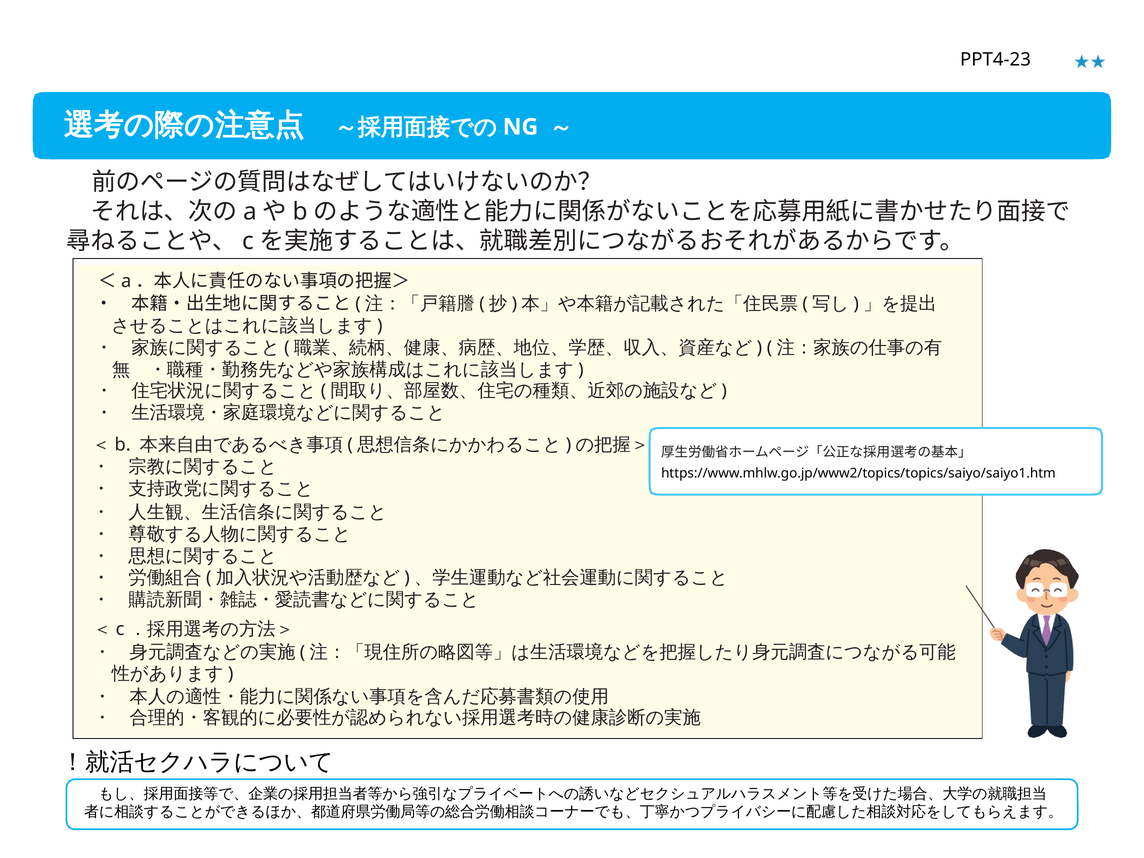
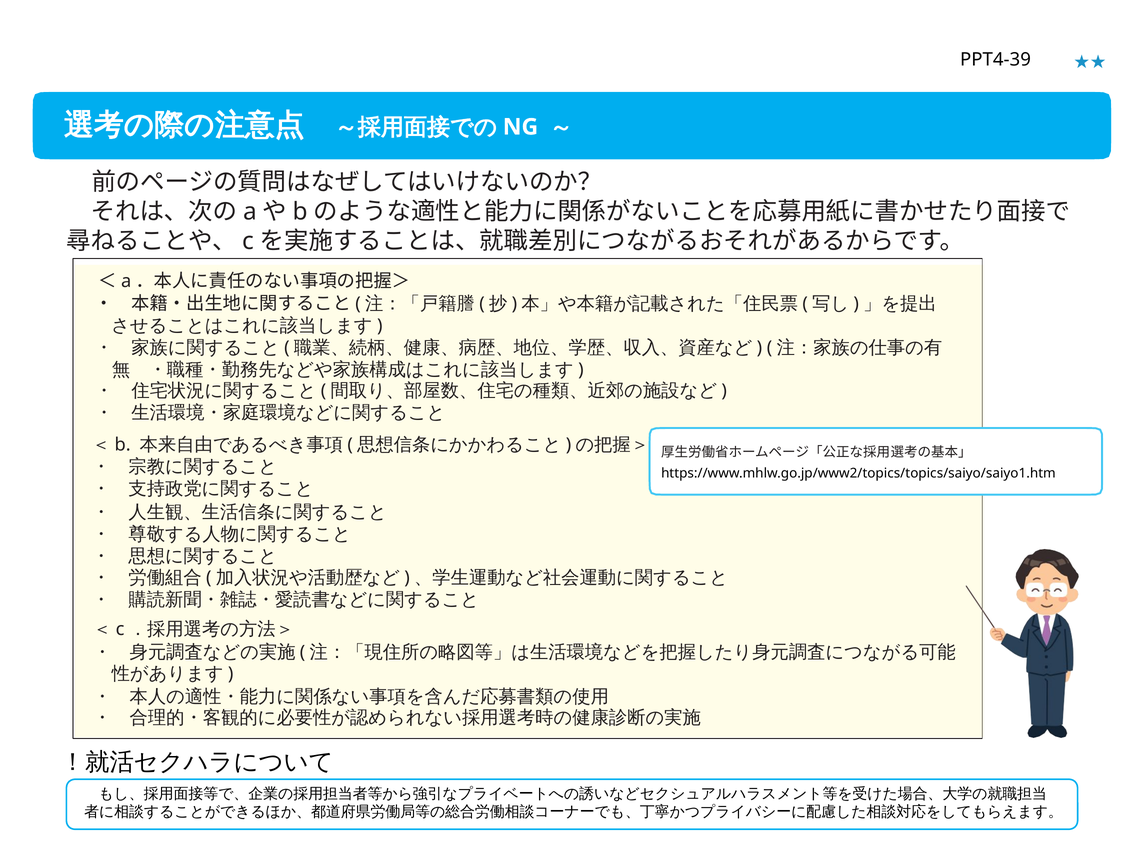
PPT4-23: PPT4-23 -> PPT4-39 (995, 60)
